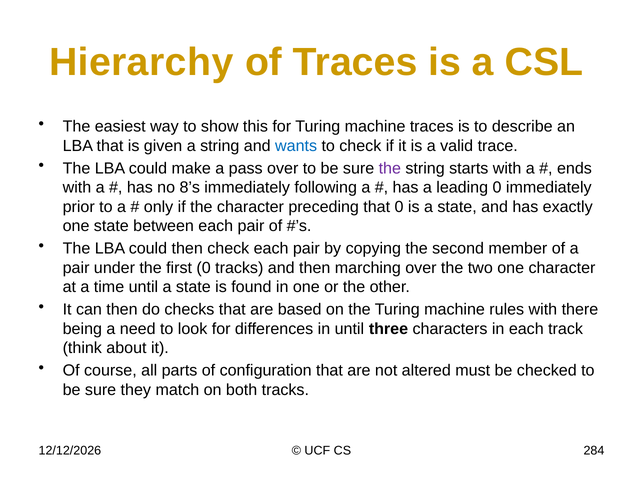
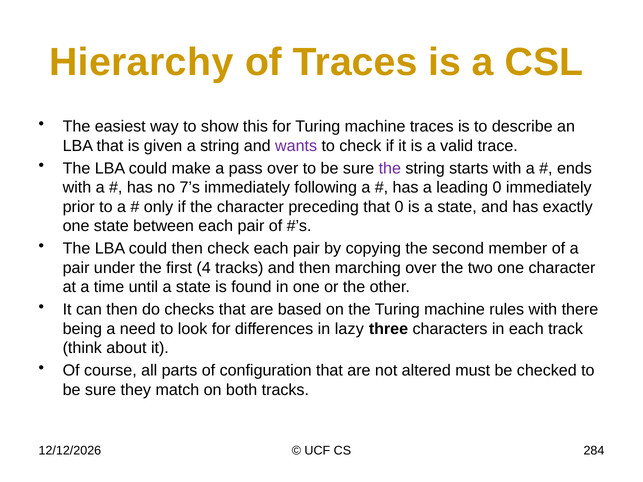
wants colour: blue -> purple (296, 146)
8’s: 8’s -> 7’s (190, 188)
first 0: 0 -> 4 (204, 268)
in until: until -> lazy (349, 329)
